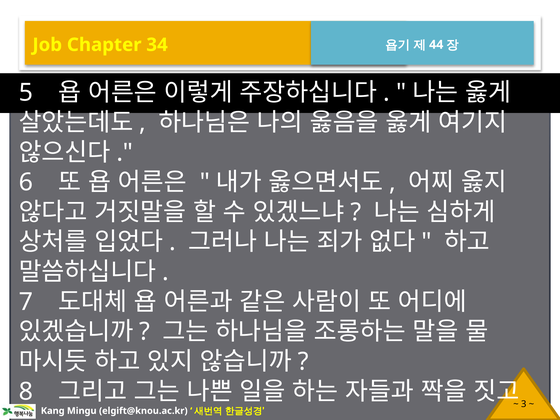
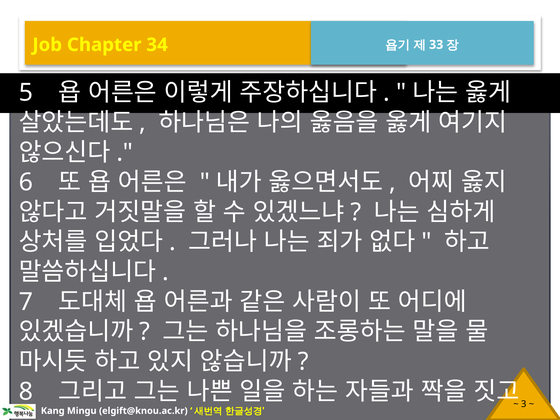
44: 44 -> 33 (436, 45)
